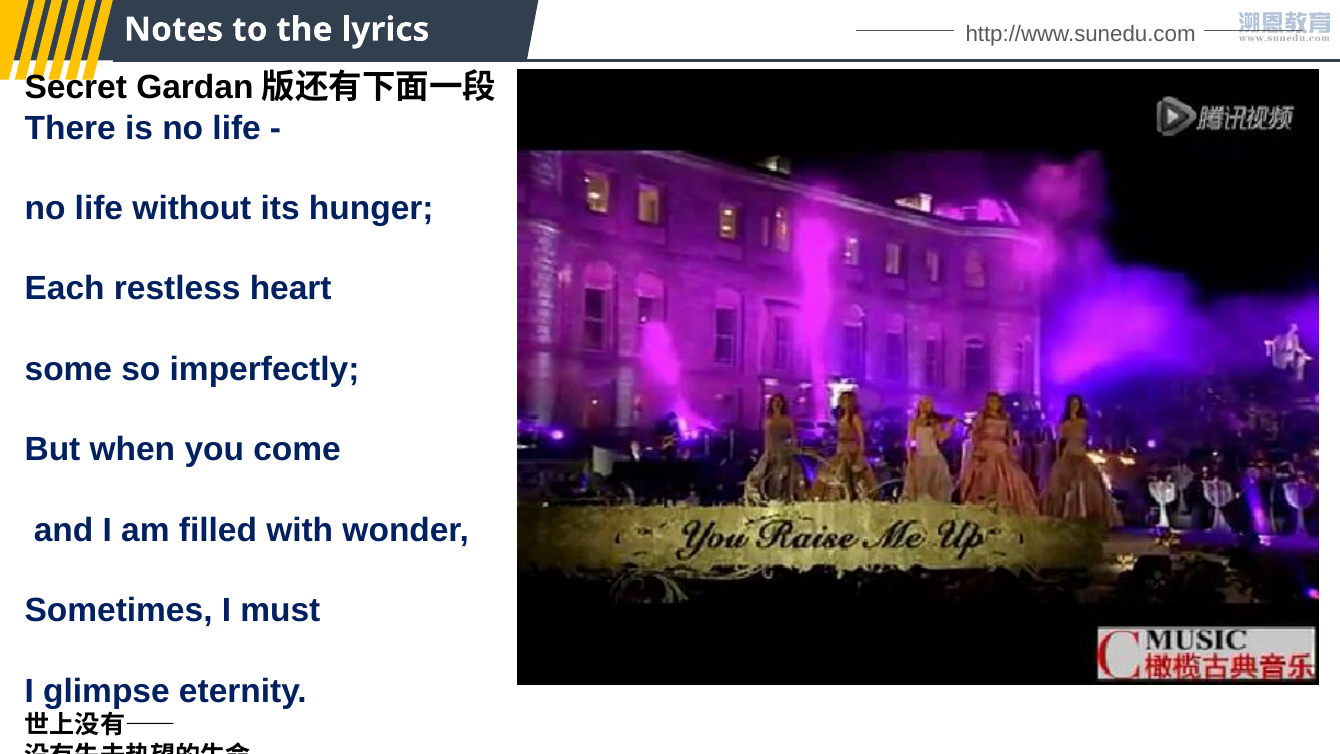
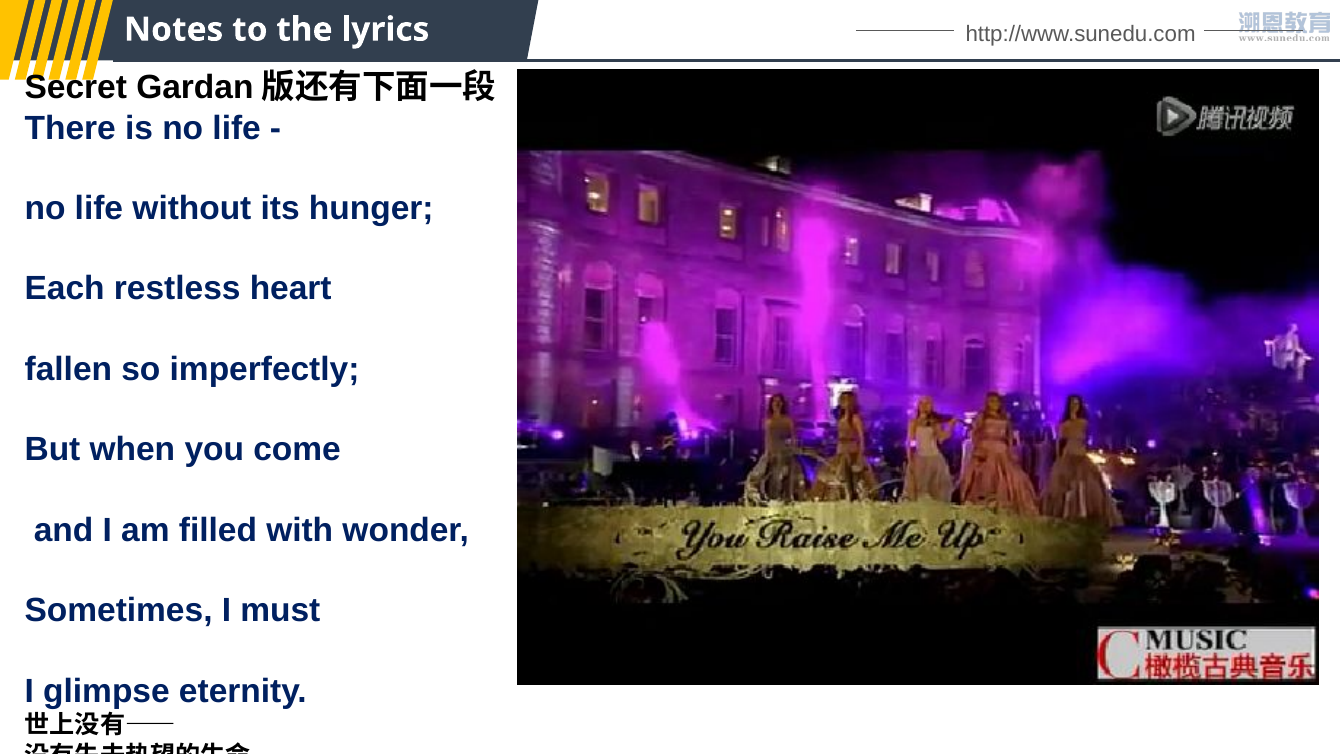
some: some -> fallen (68, 369)
